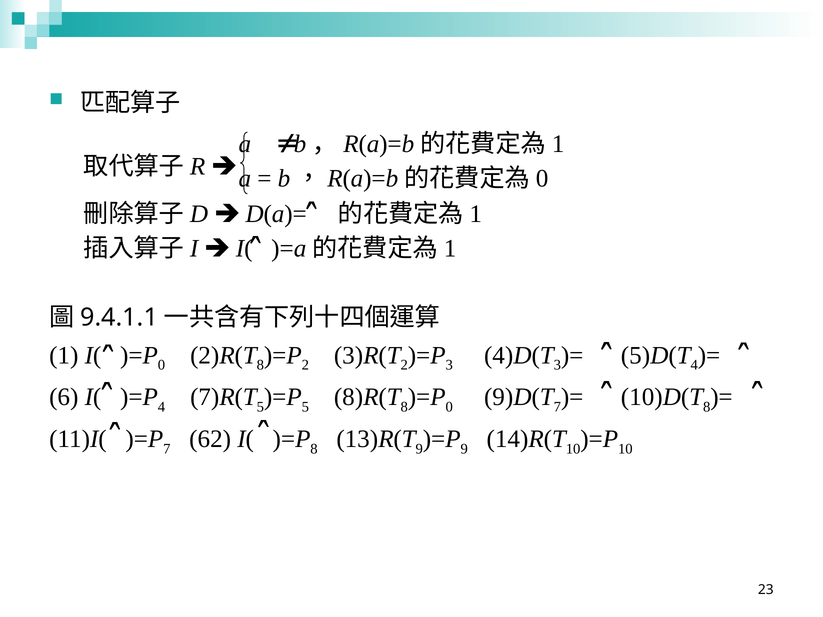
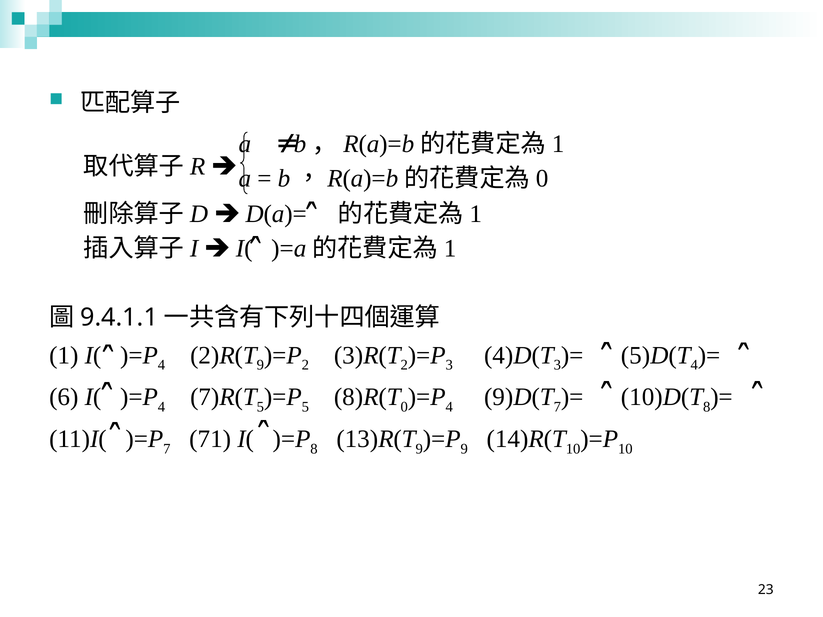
0: 0 -> 4 (161, 365)
8: 8 -> 9 (260, 365)
8: 8 -> 0 (404, 407)
0: 0 -> 4 (449, 407)
62: 62 -> 71 (210, 439)
